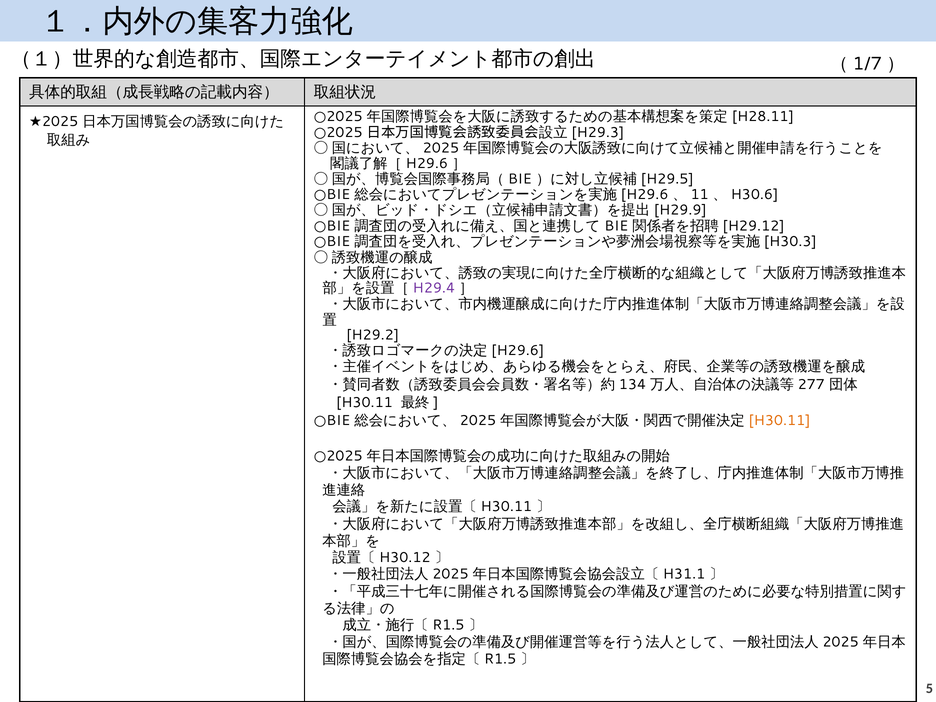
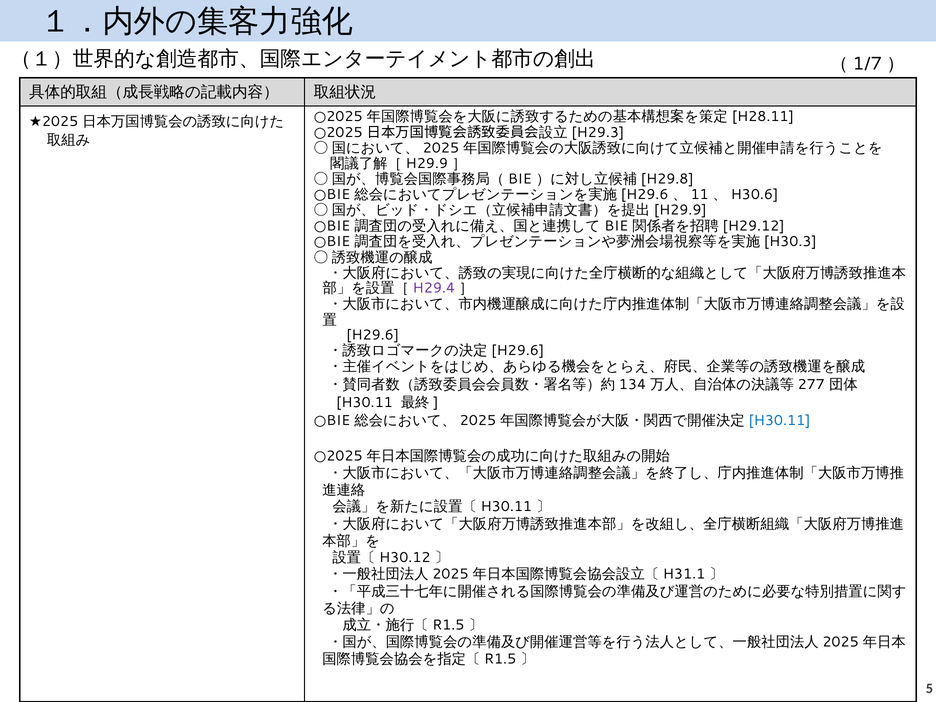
H29.6: H29.6 -> H29.9 (427, 164)
H29.5: H29.5 -> H29.8 (667, 179)
H29.2: H29.2 -> H29.6 (373, 335)
H30.11 colour: orange -> blue (779, 421)
